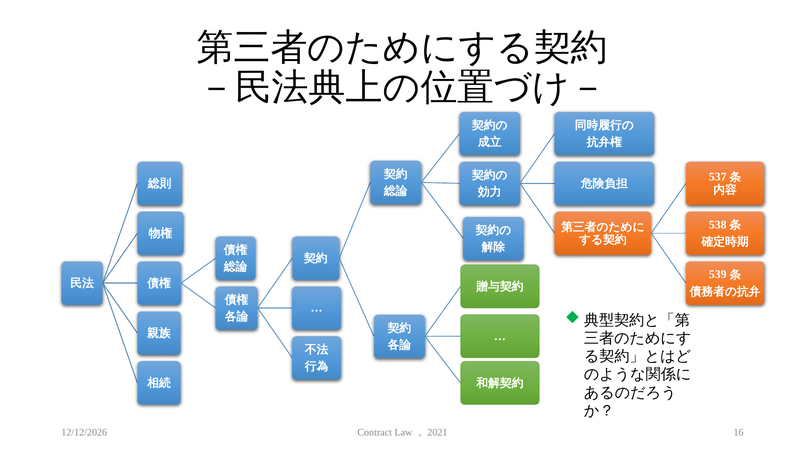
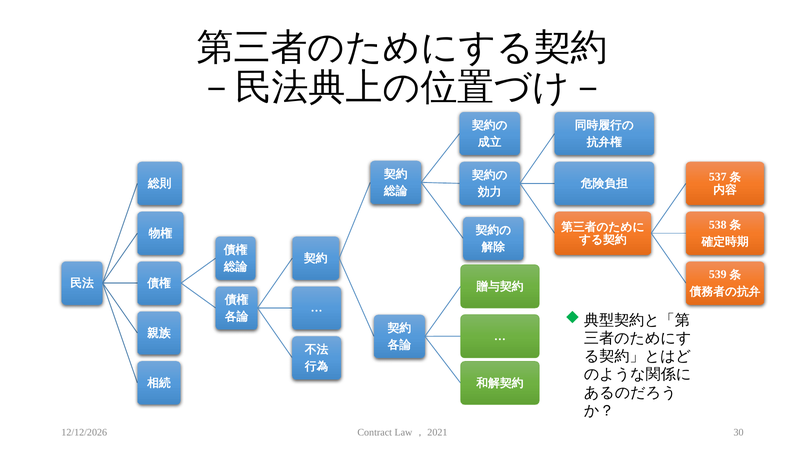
16: 16 -> 30 (739, 432)
